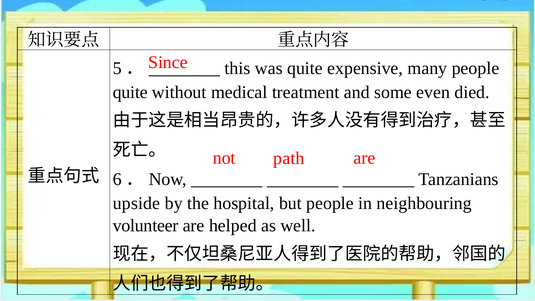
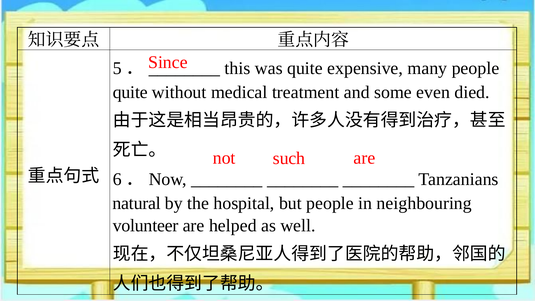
path: path -> such (289, 158)
upside: upside -> natural (137, 203)
